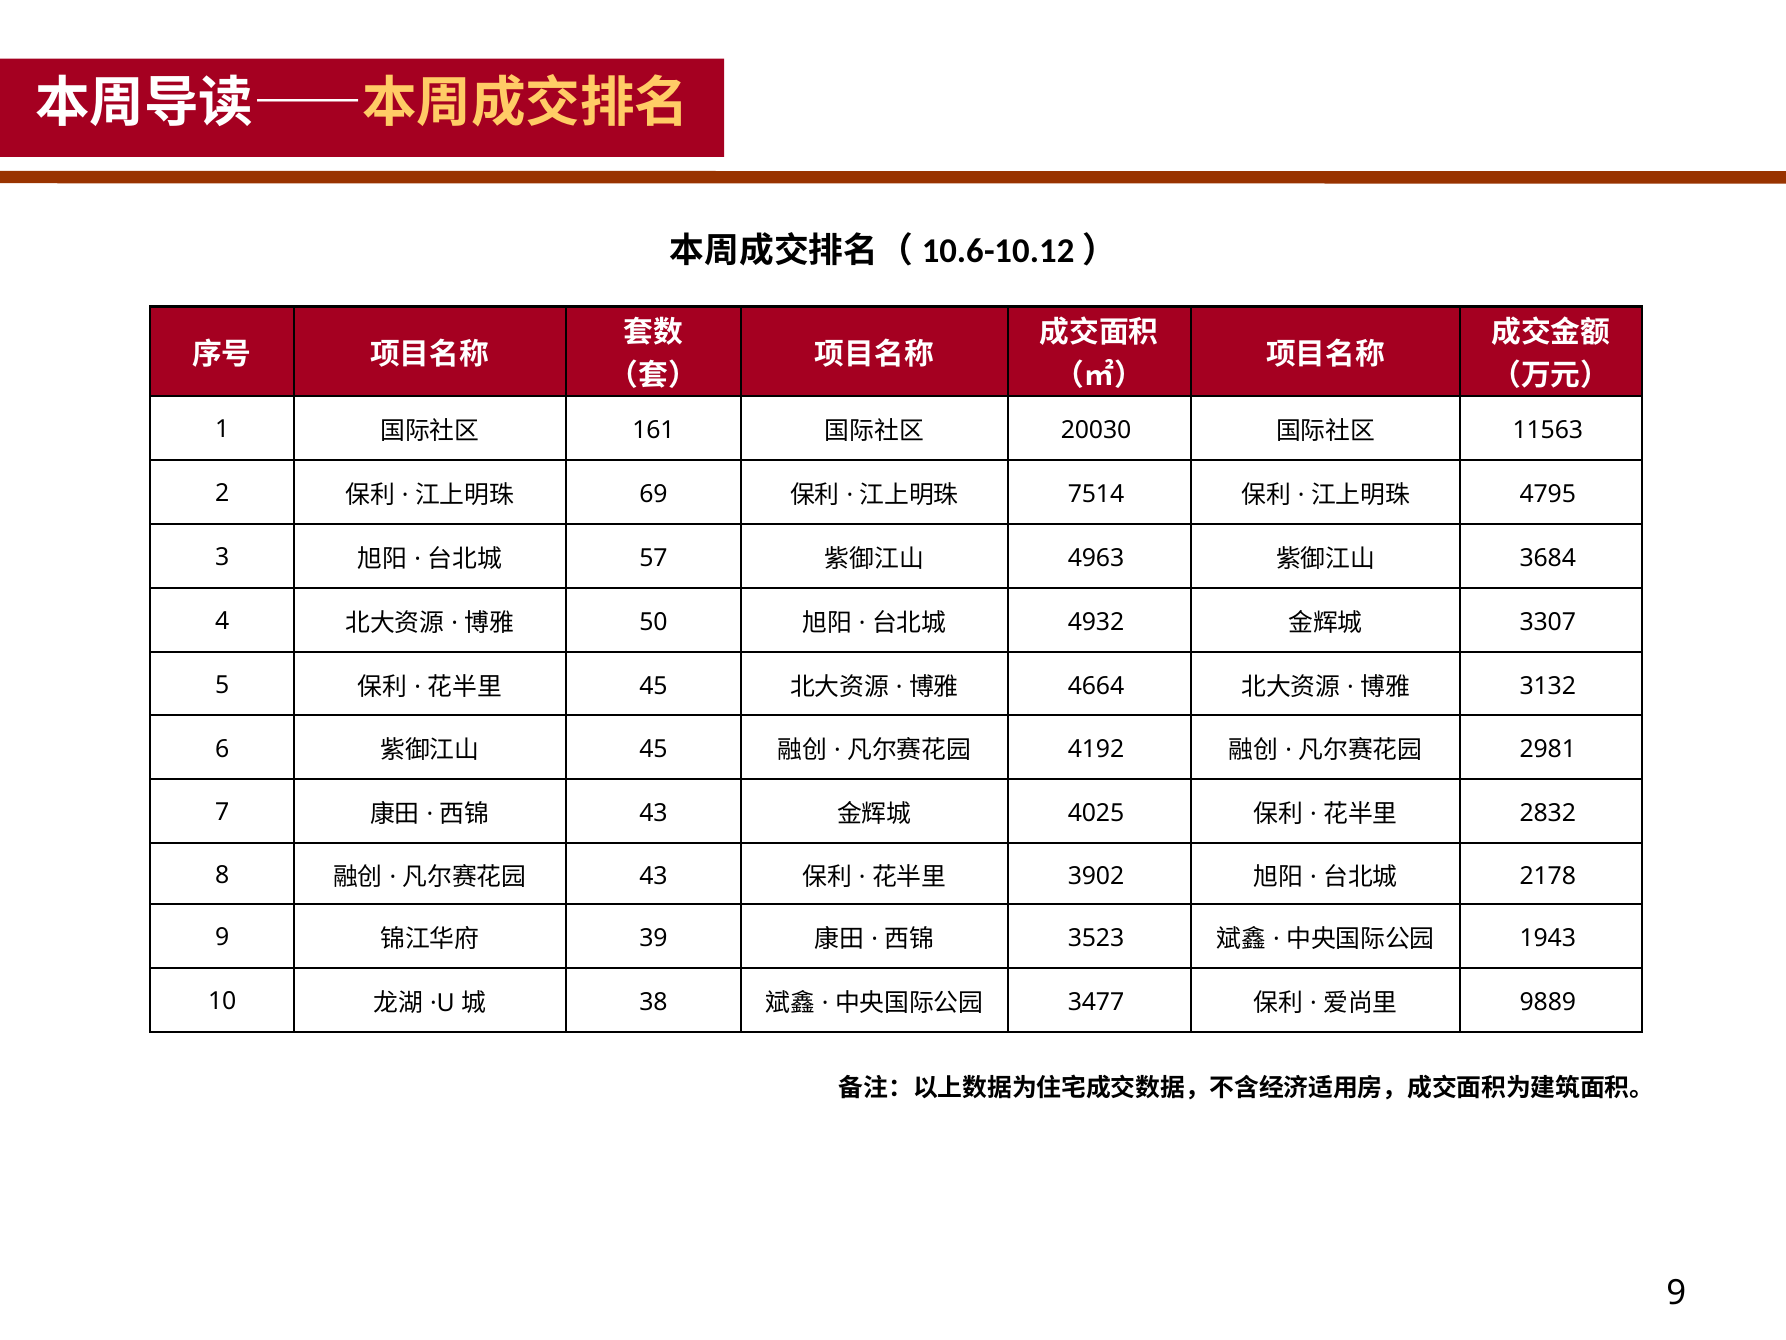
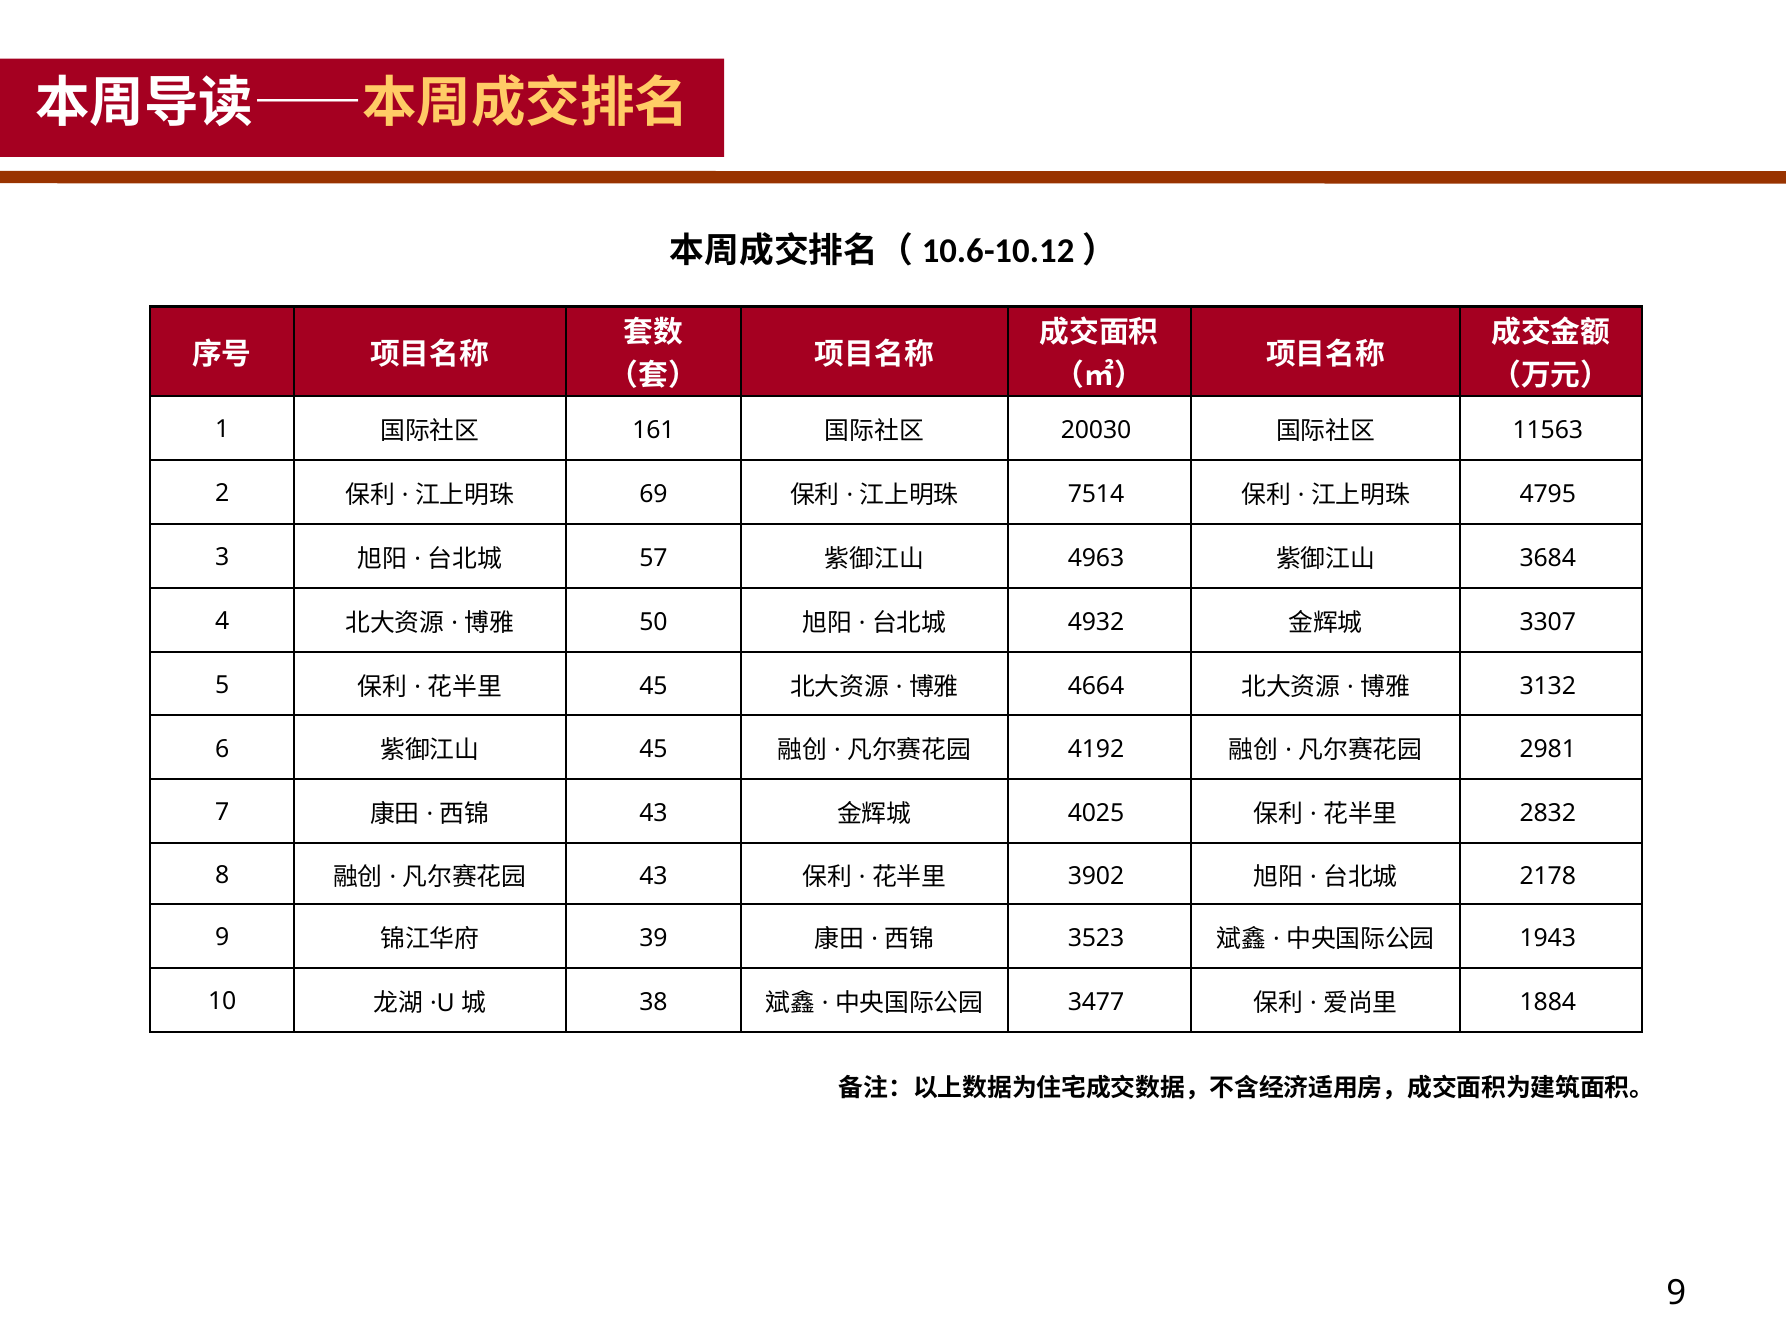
9889: 9889 -> 1884 (1548, 1002)
